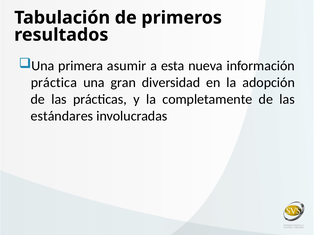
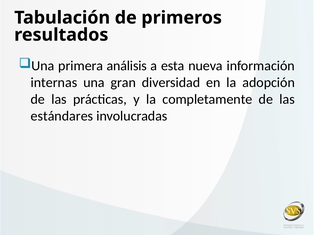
asumir: asumir -> análisis (127, 66)
práctica: práctica -> internas (54, 83)
